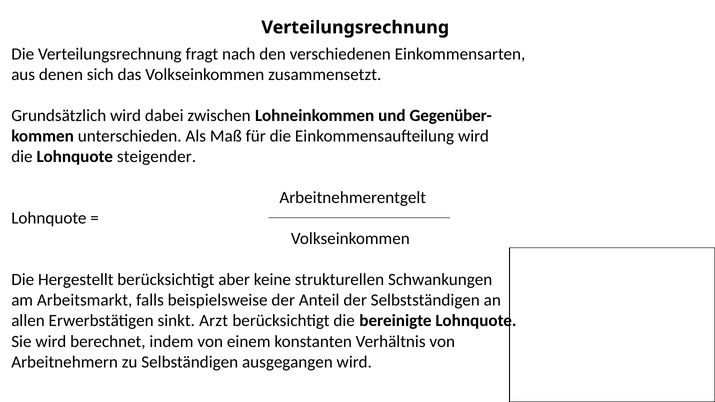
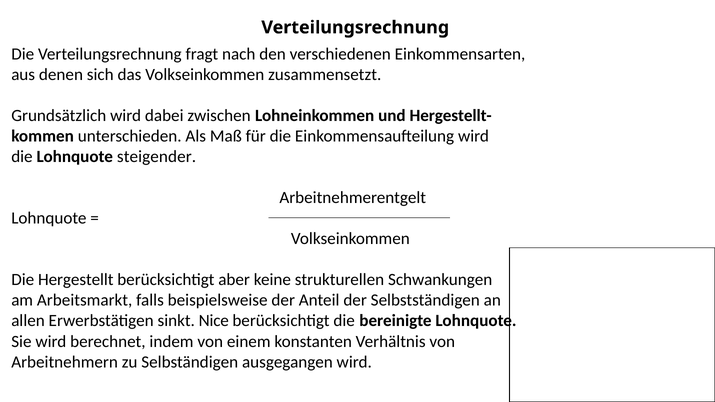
Gegenüber-: Gegenüber- -> Hergestellt- (451, 116)
Arzt: Arzt -> Nice (214, 321)
